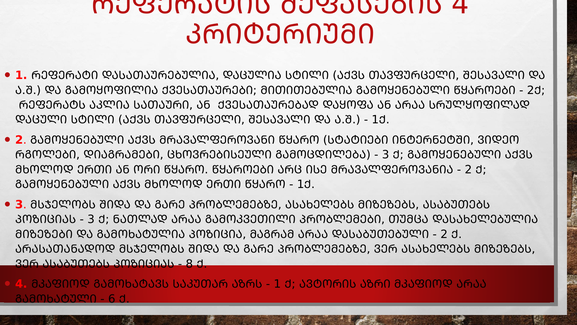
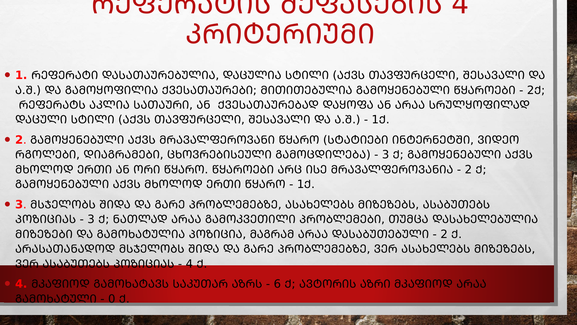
8: 8 -> 4 (189, 264)
1: 1 -> 6 (277, 284)
6: 6 -> 0 (112, 299)
